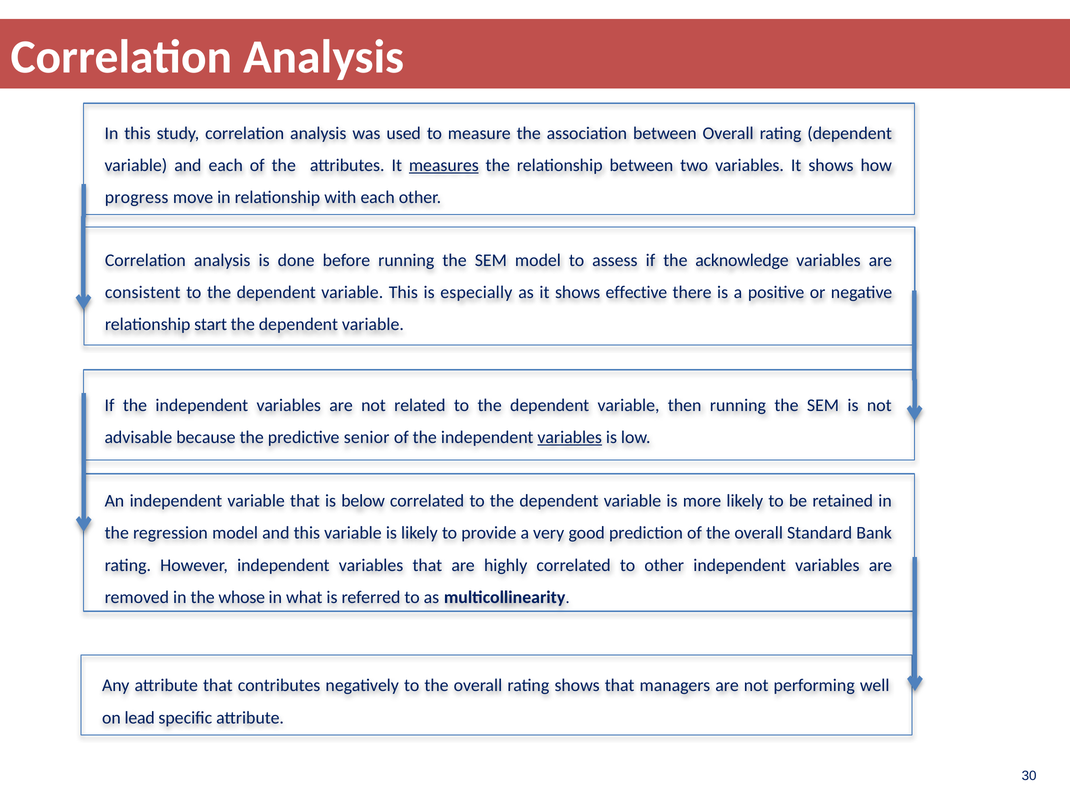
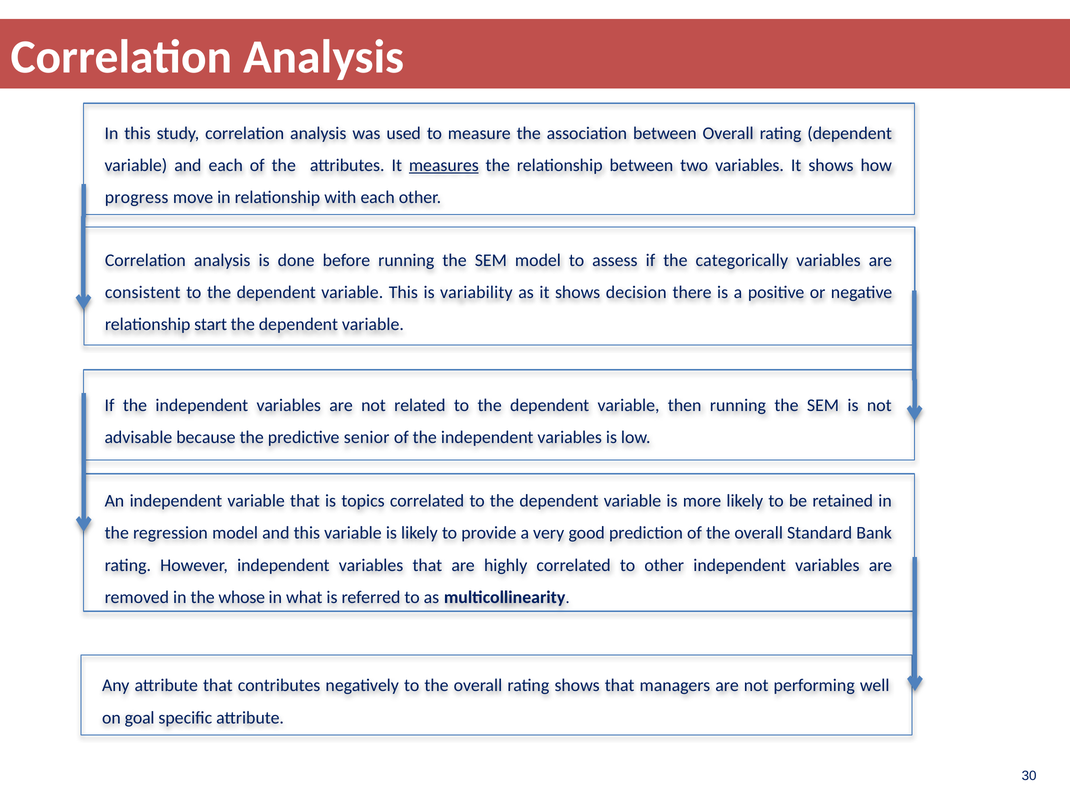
acknowledge: acknowledge -> categorically (742, 260)
especially: especially -> variability (476, 292)
effective: effective -> decision (636, 292)
variables underline: present -> none (570, 437)
below: below -> topics (363, 501)
lead: lead -> goal (140, 717)
